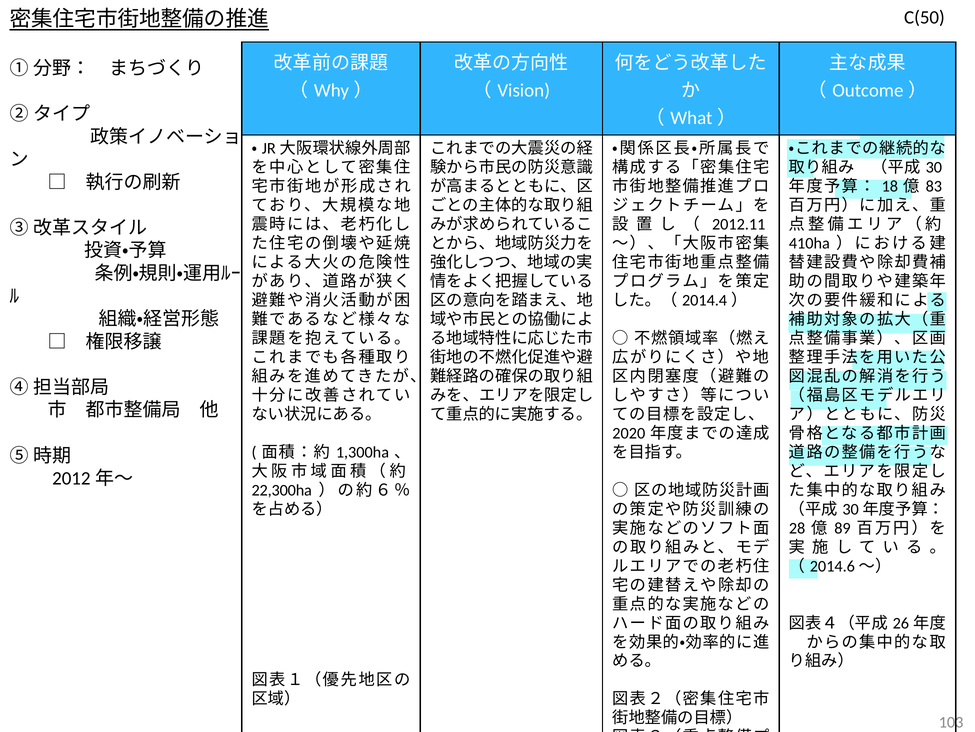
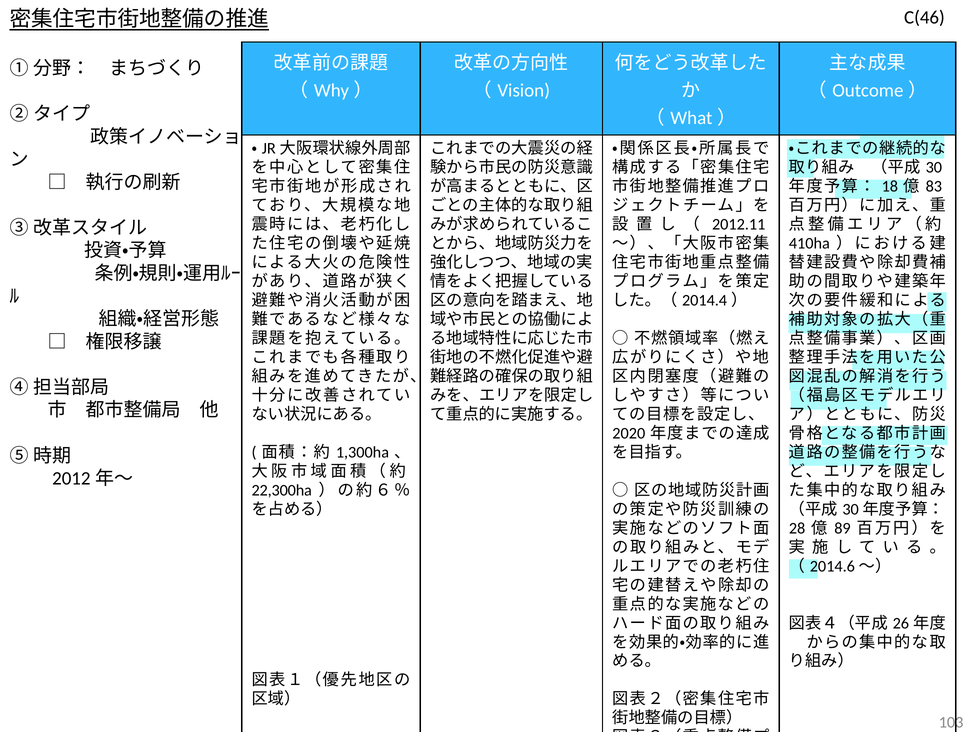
C(50: C(50 -> C(46 (924, 18)
